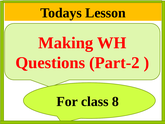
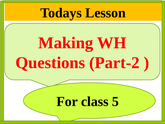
8: 8 -> 5 (115, 101)
